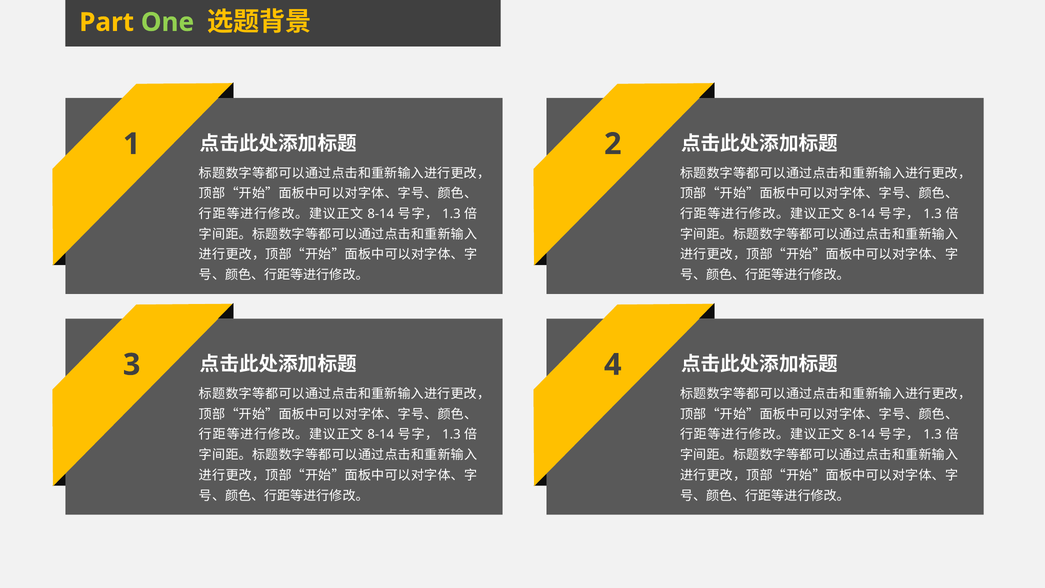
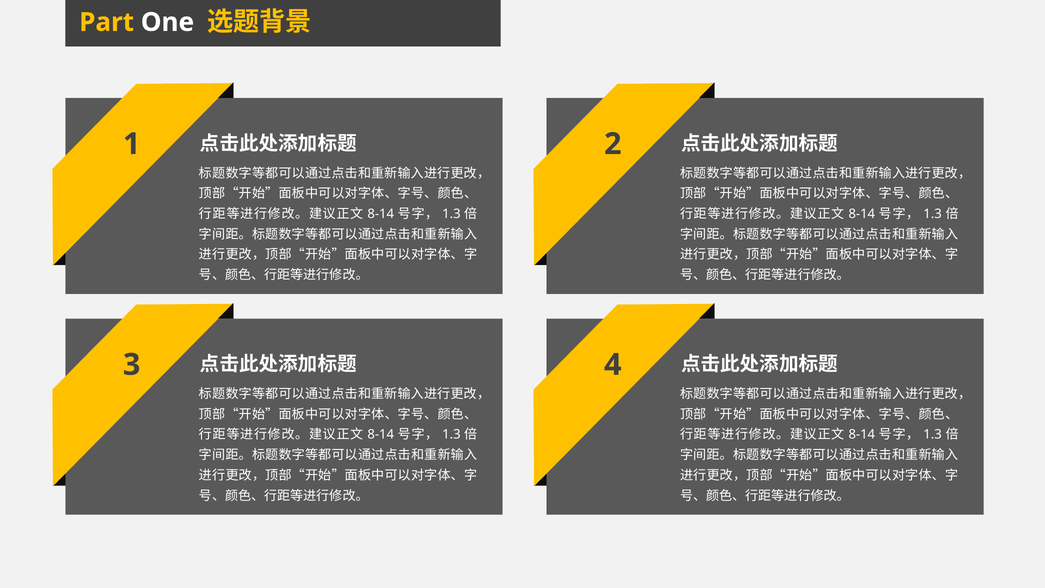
One colour: light green -> white (167, 22)
